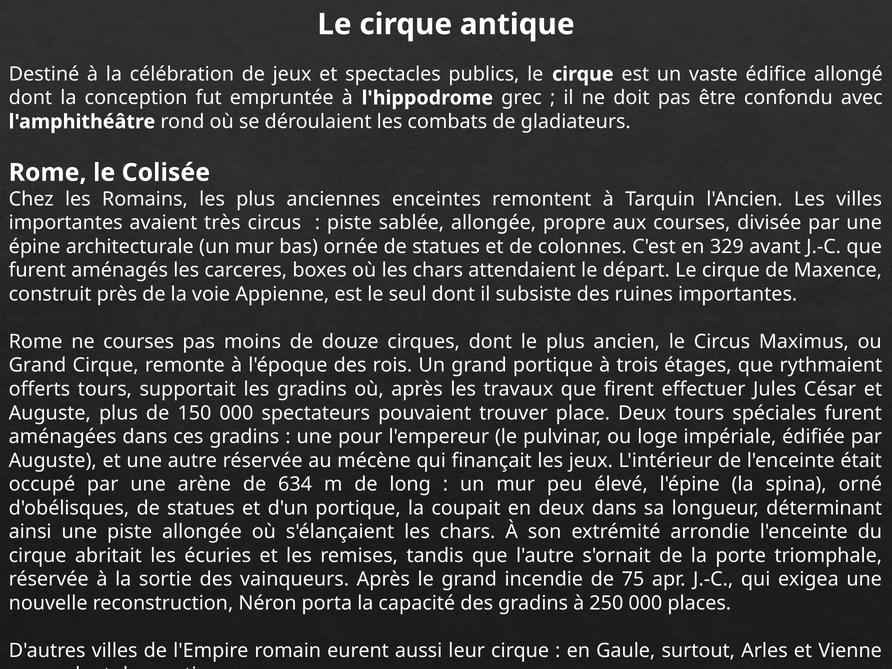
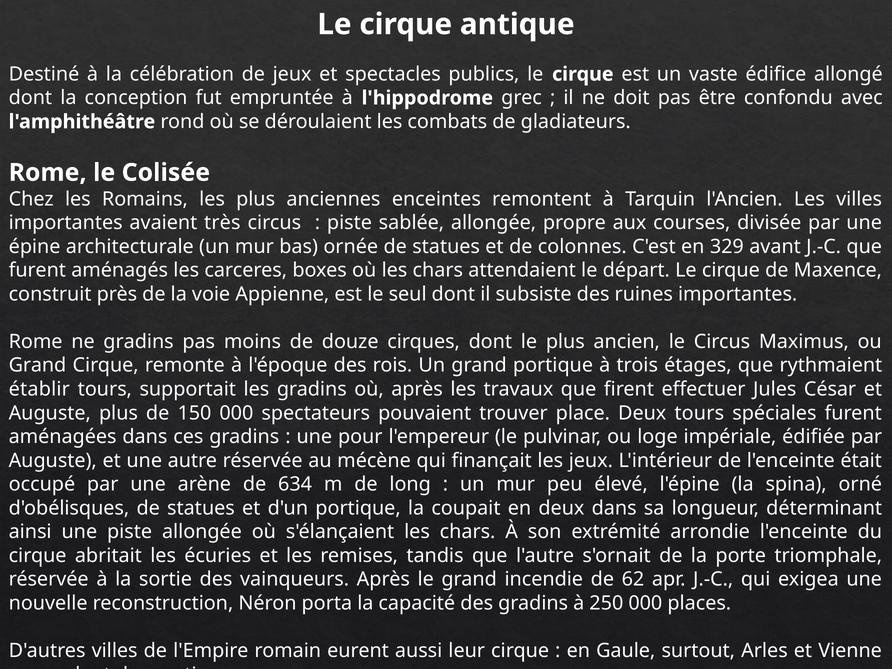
ne courses: courses -> gradins (139, 342)
offerts: offerts -> établir (39, 389)
75: 75 -> 62 (633, 579)
